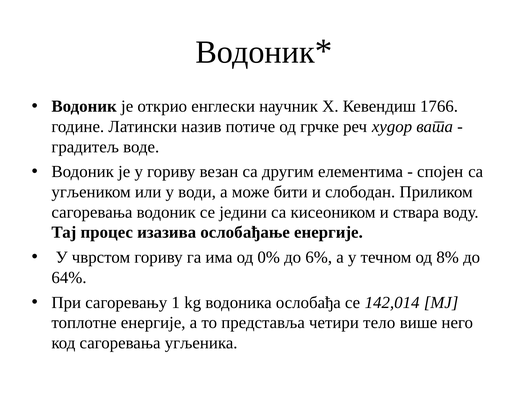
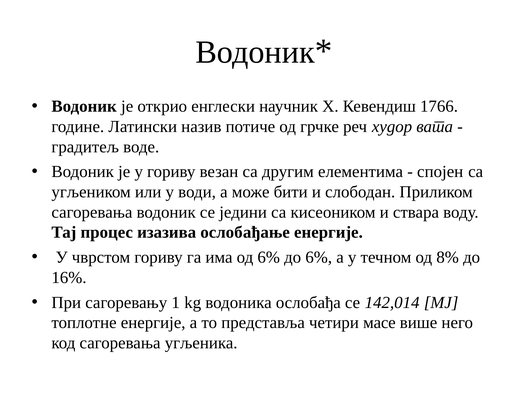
од 0%: 0% -> 6% (269, 257)
64%: 64% -> 16% (69, 278)
тело: тело -> масе (379, 323)
